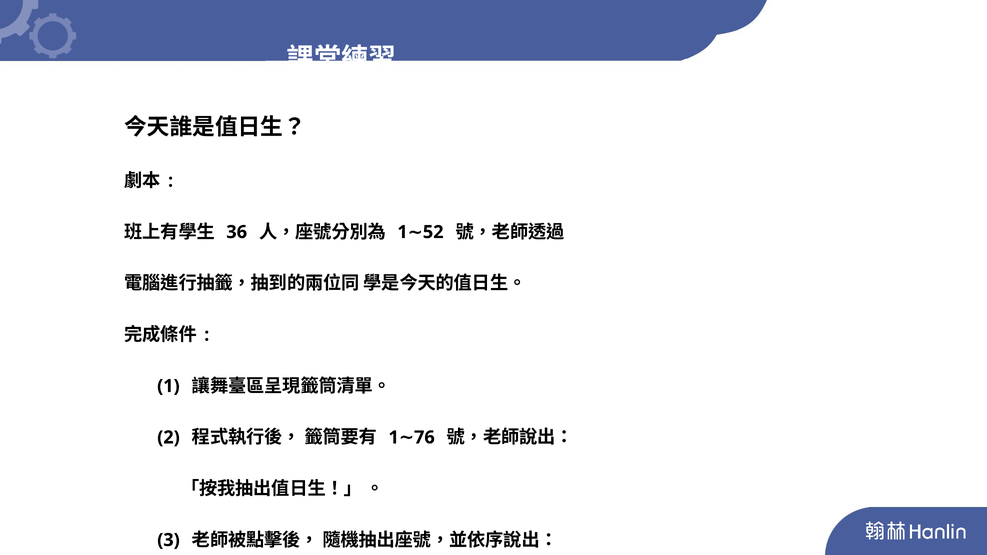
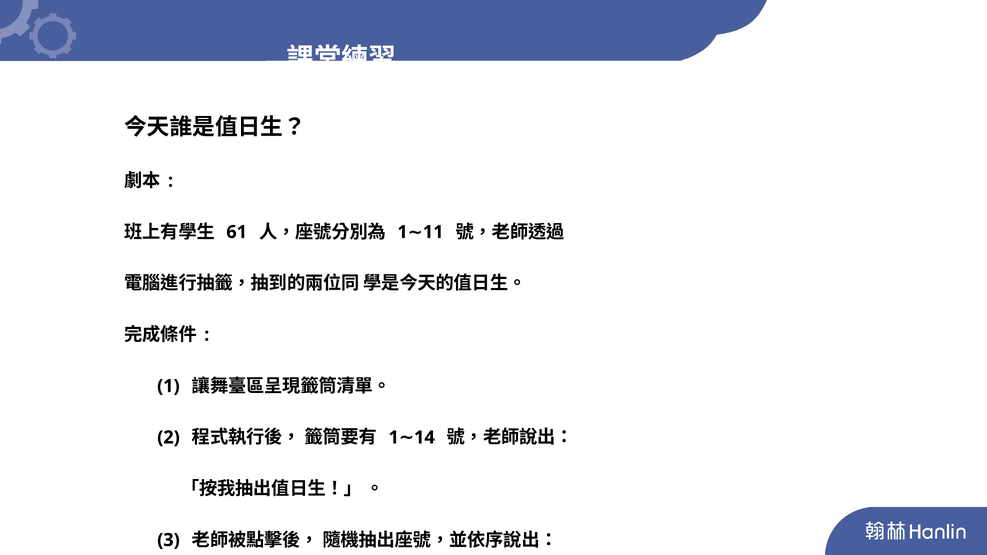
36: 36 -> 61 (237, 232)
52: 52 -> 11 (433, 232)
76: 76 -> 14 (424, 438)
